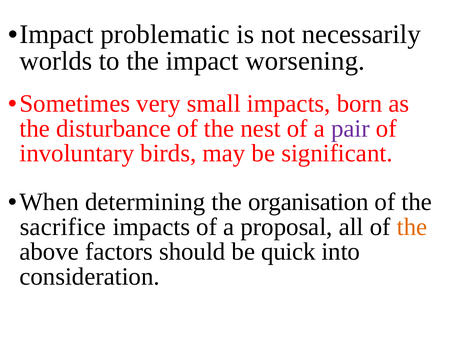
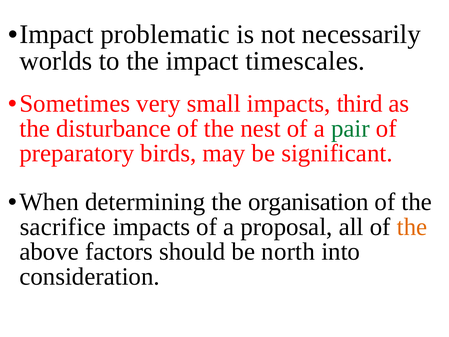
worsening: worsening -> timescales (305, 61)
born: born -> third (360, 104)
pair colour: purple -> green (350, 128)
involuntary: involuntary -> preparatory (77, 153)
quick: quick -> north (288, 251)
